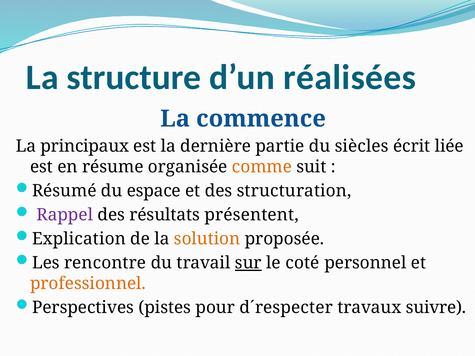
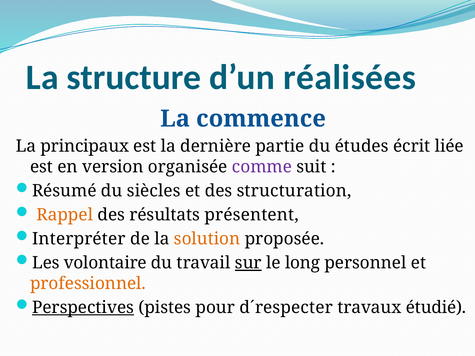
siècles: siècles -> études (362, 146)
résume: résume -> version (113, 167)
comme colour: orange -> purple (262, 167)
espace: espace -> siècles (154, 191)
Rappel colour: purple -> orange (65, 215)
Explication: Explication -> Interpréter (79, 239)
rencontre: rencontre -> volontaire (105, 263)
coté: coté -> long (303, 263)
Perspectives underline: none -> present (83, 308)
suivre: suivre -> étudié (436, 308)
